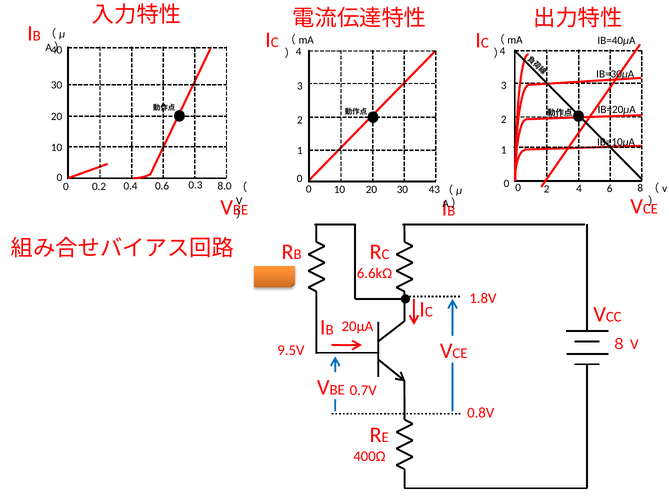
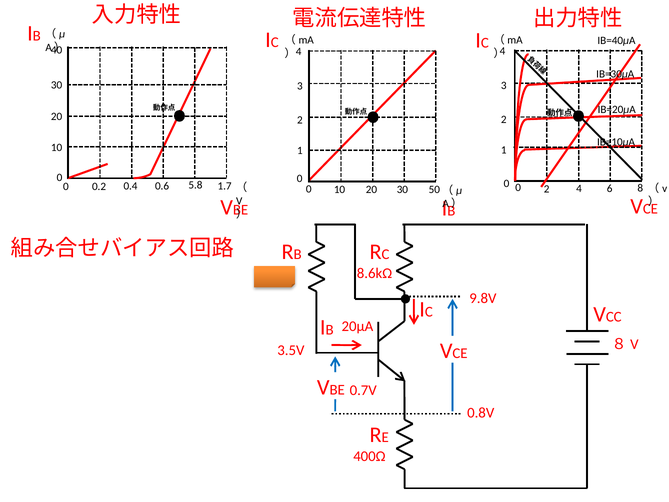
0.3: 0.3 -> 5.8 (195, 185)
8.0: 8.0 -> 1.7 (225, 186)
43: 43 -> 50 (434, 189)
6.6kΩ: 6.6kΩ -> 8.6kΩ (374, 273)
1.8V: 1.8V -> 9.8V (483, 298)
9.5V: 9.5V -> 3.5V (291, 350)
